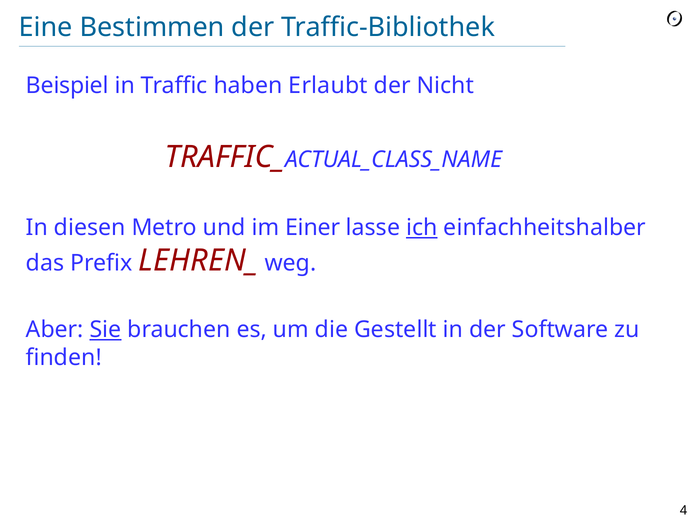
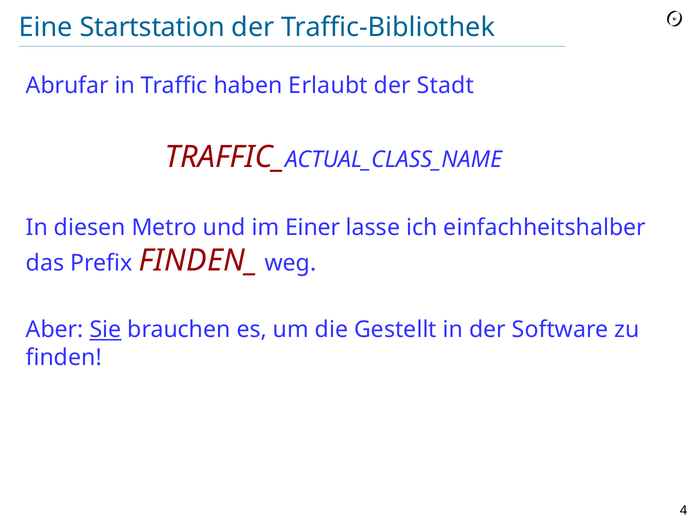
Bestimmen: Bestimmen -> Startstation (152, 27)
Beispiel: Beispiel -> Abrufar (67, 86)
Nicht: Nicht -> Stadt (445, 86)
ich underline: present -> none (422, 228)
LEHREN_: LEHREN_ -> FINDEN_ (198, 260)
